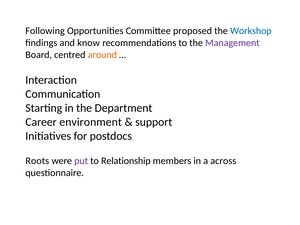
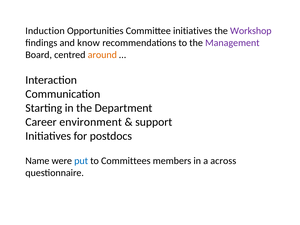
Following: Following -> Induction (45, 31)
Committee proposed: proposed -> initiatives (193, 31)
Workshop colour: blue -> purple (251, 31)
Roots: Roots -> Name (37, 161)
put colour: purple -> blue (81, 161)
Relationship: Relationship -> Committees (126, 161)
